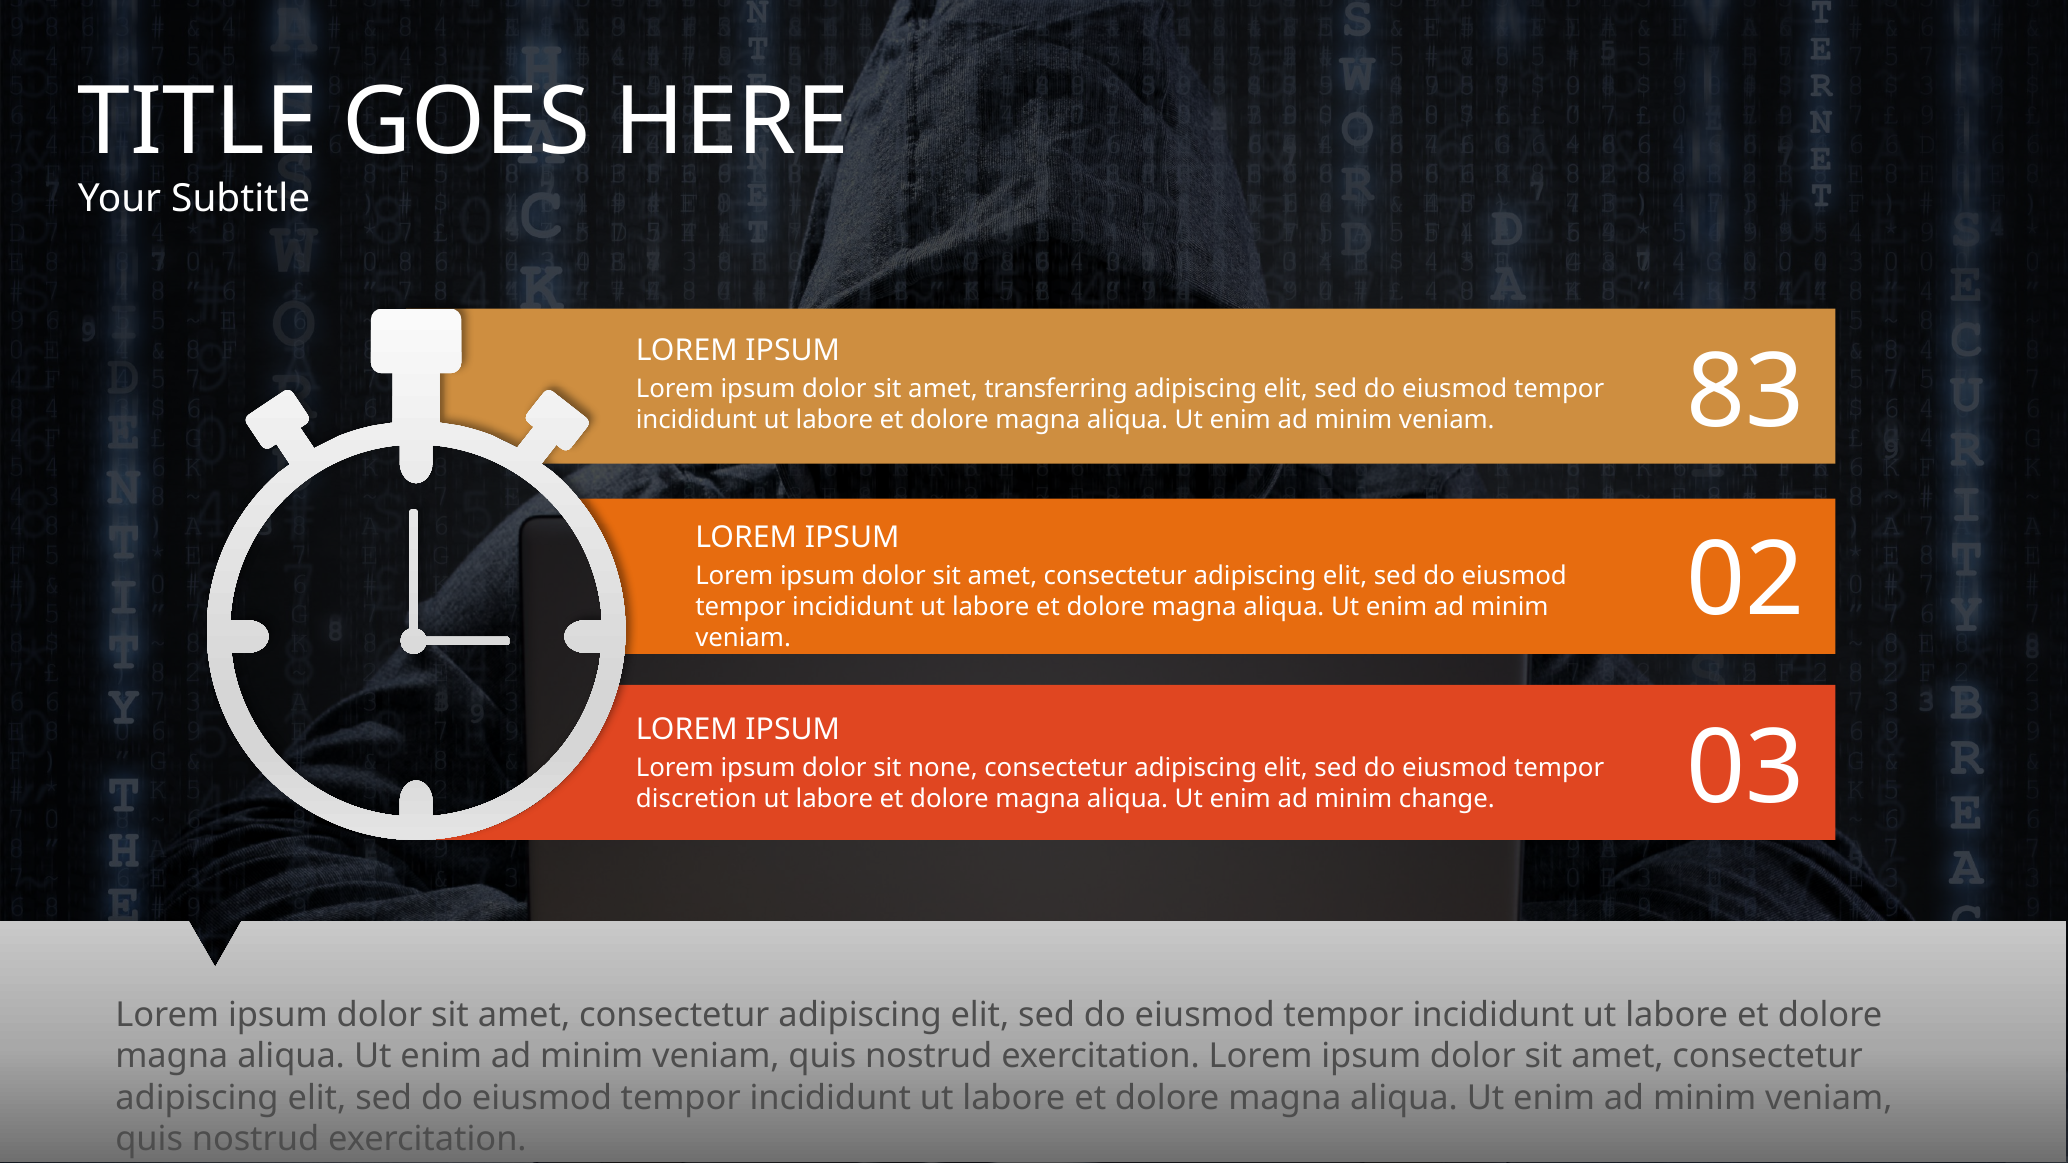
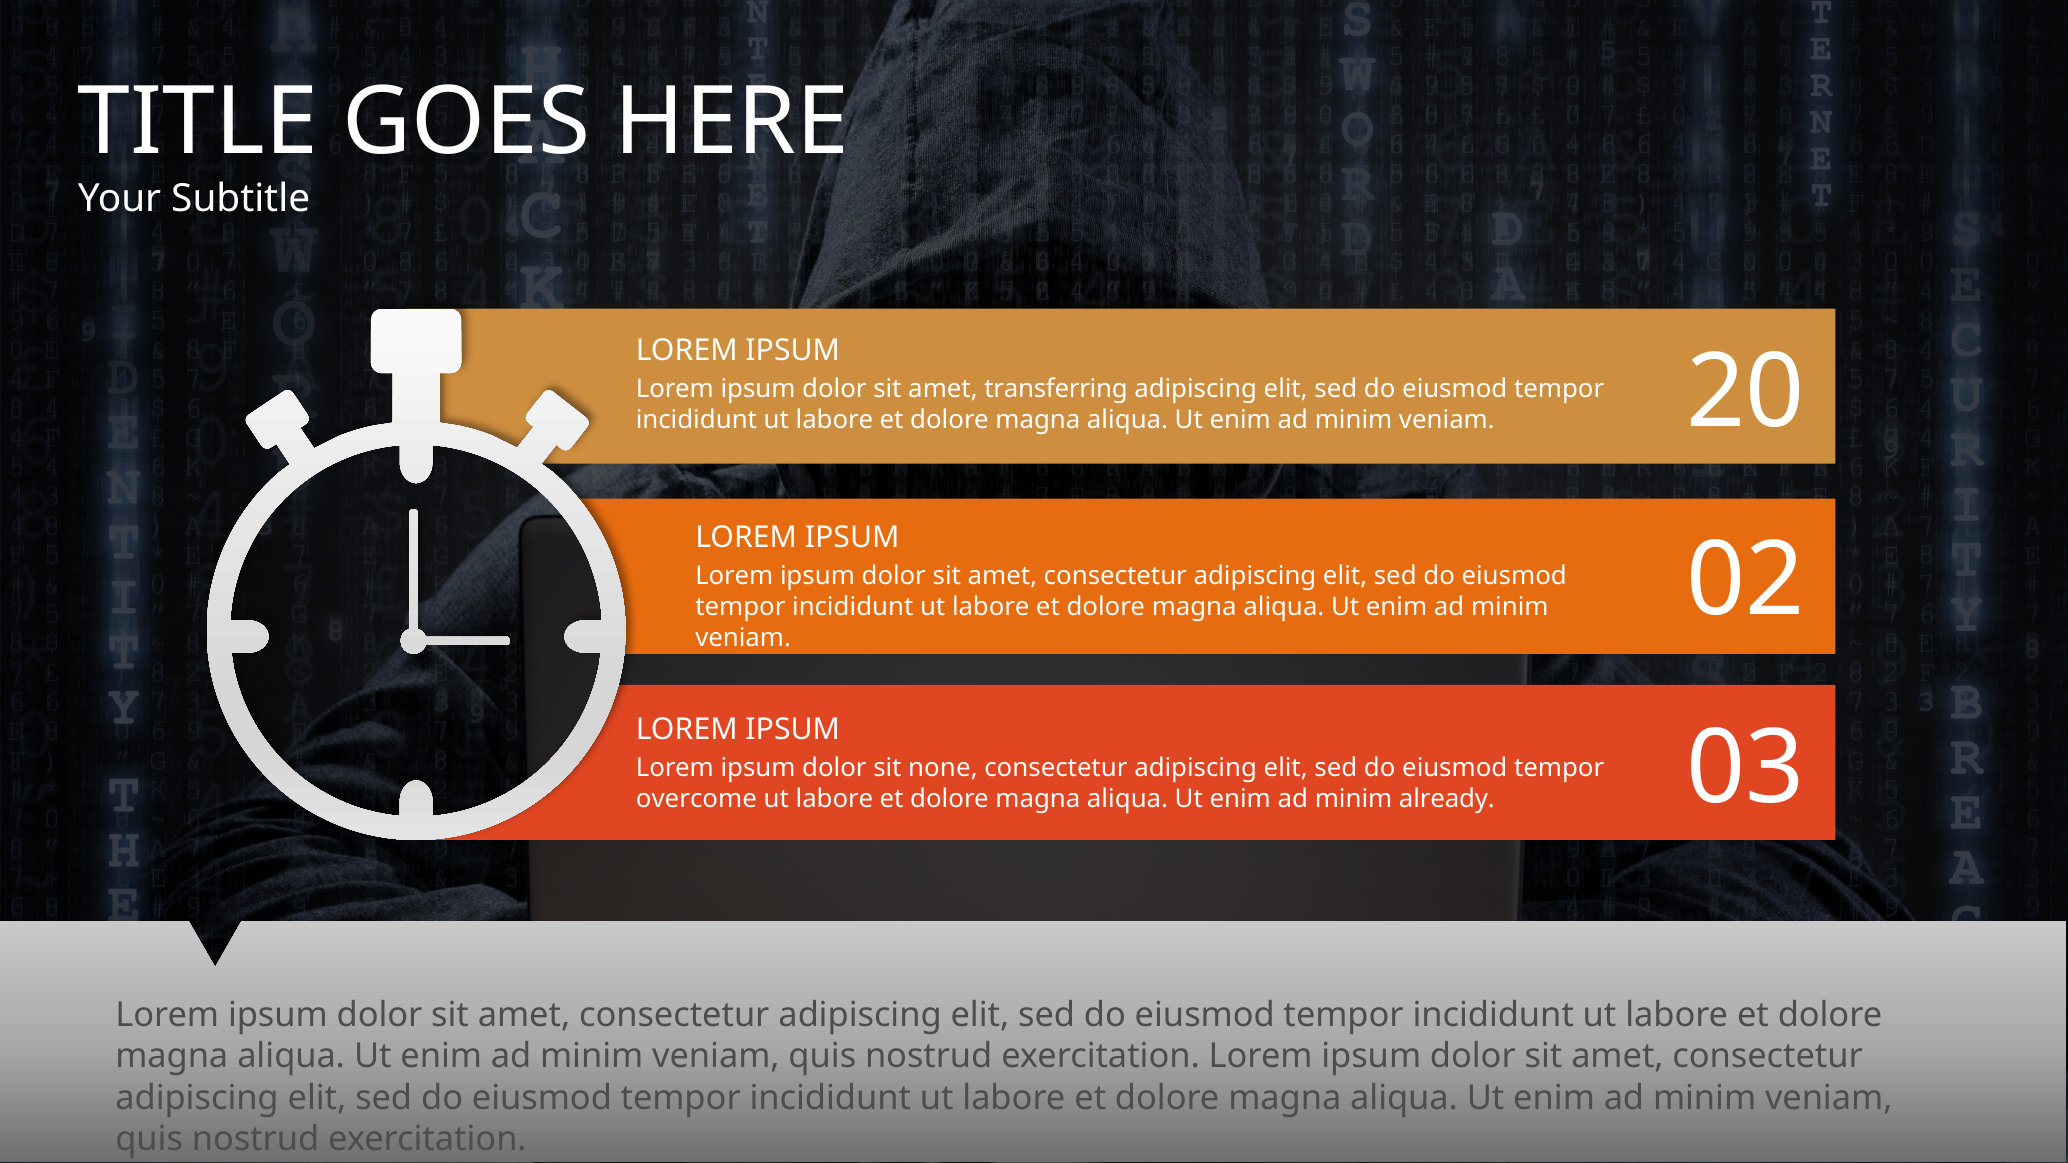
83: 83 -> 20 (1745, 393)
discretion: discretion -> overcome (696, 799)
change: change -> already (1447, 799)
